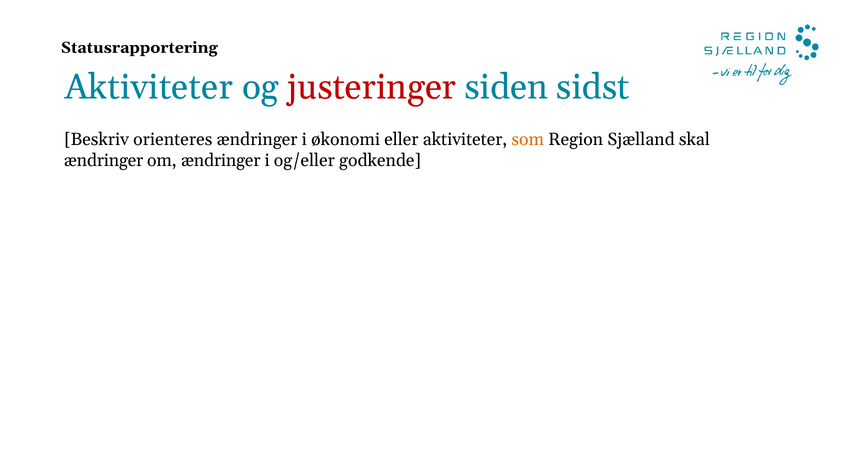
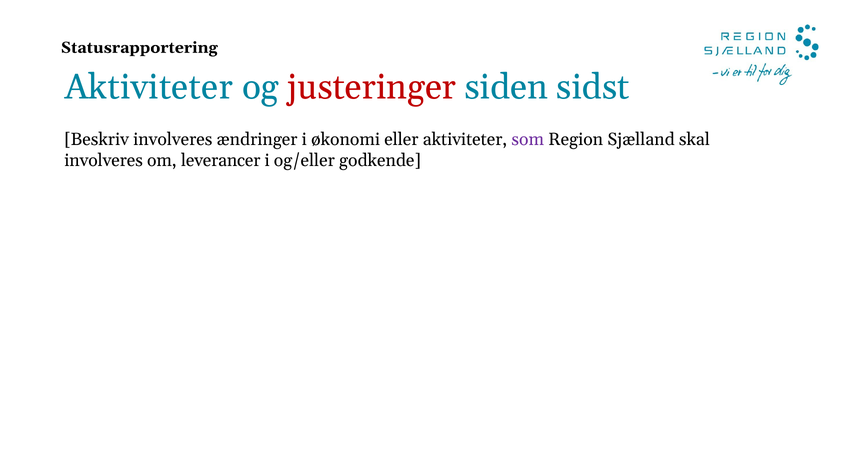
Beskriv orienteres: orienteres -> involveres (173, 139)
som colour: orange -> purple (528, 139)
ændringer: ændringer -> involveres (104, 160)
om ændringer: ændringer -> leverancer (221, 160)
